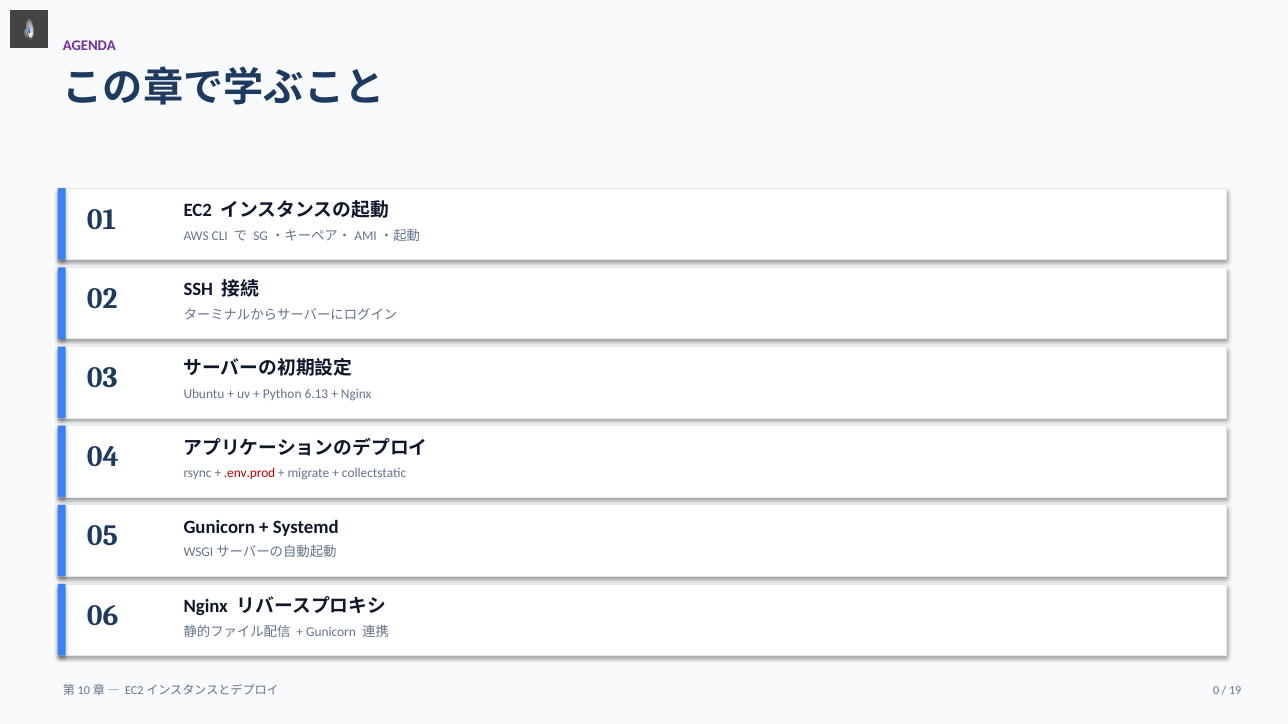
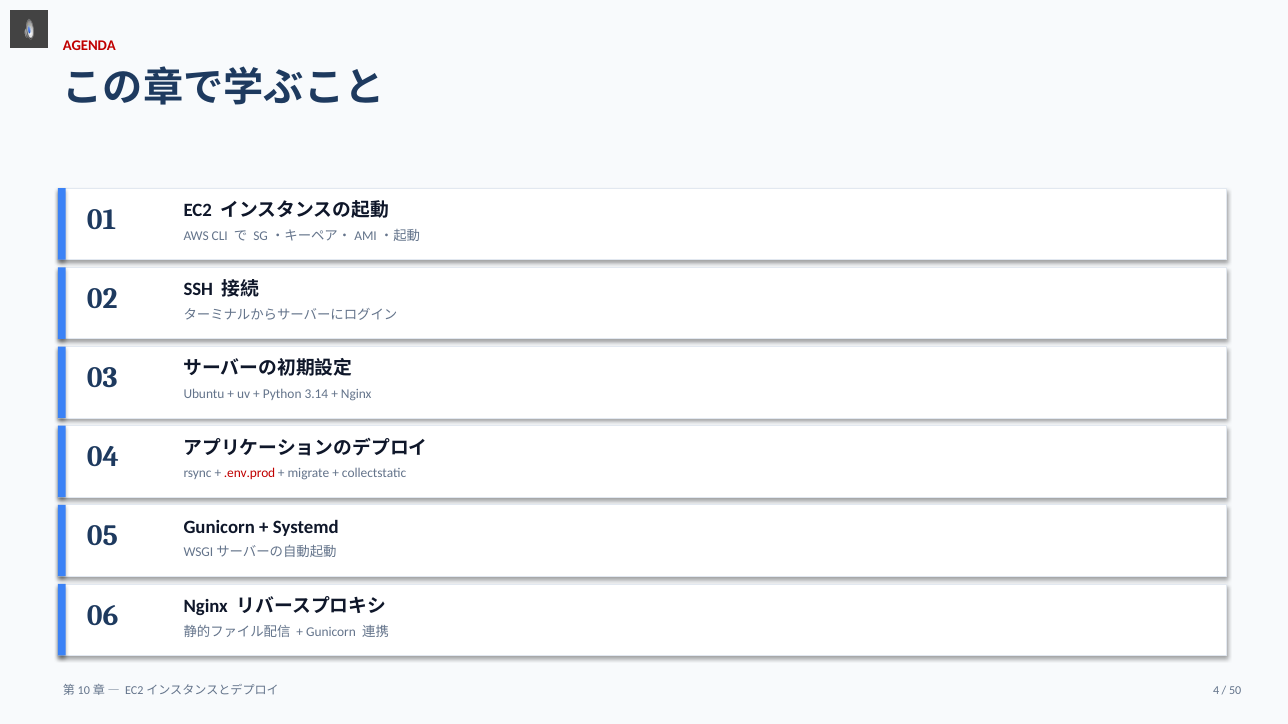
AGENDA colour: purple -> red (89, 46)
6.13: 6.13 -> 3.14 (316, 394)
0: 0 -> 4 (1216, 691)
19: 19 -> 50 (1235, 691)
